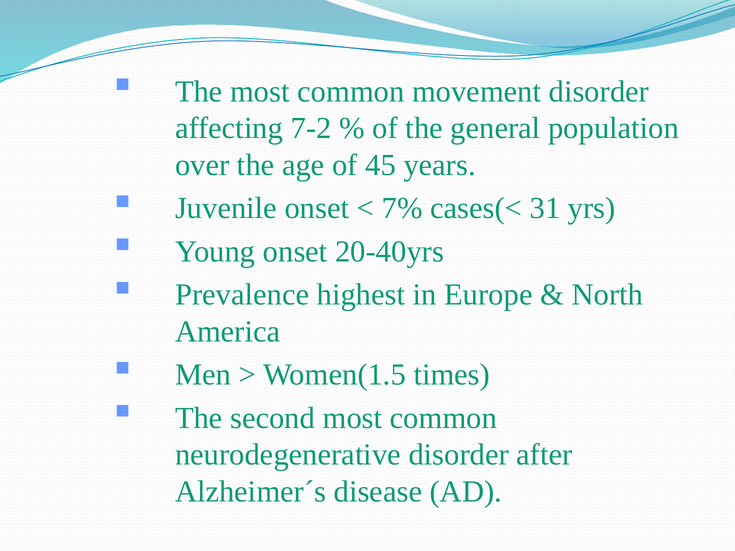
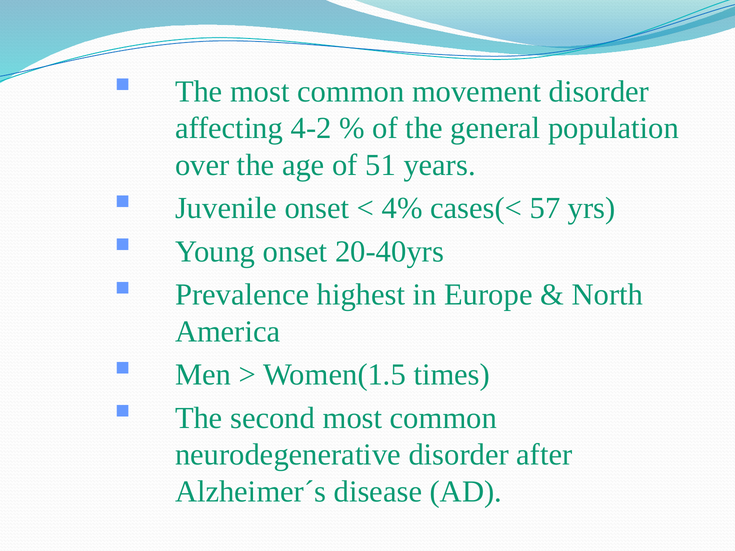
7-2: 7-2 -> 4-2 (311, 128)
45: 45 -> 51 (381, 165)
7%: 7% -> 4% (402, 208)
31: 31 -> 57 (545, 208)
